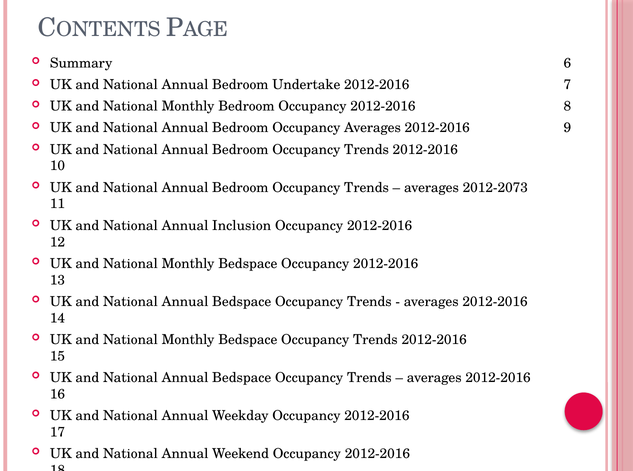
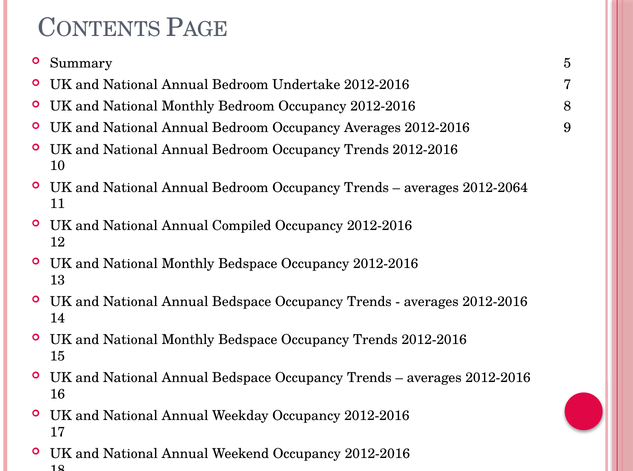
6: 6 -> 5 (567, 63)
2012-2073: 2012-2073 -> 2012-2064 (495, 187)
Inclusion: Inclusion -> Compiled (242, 225)
